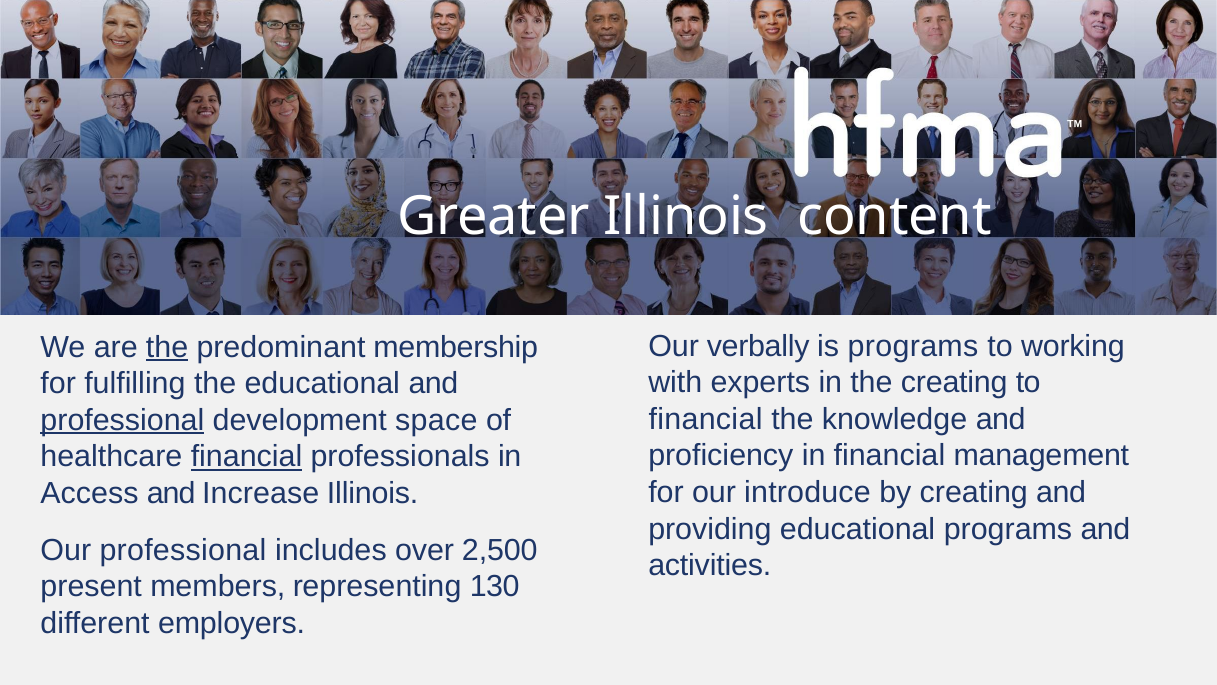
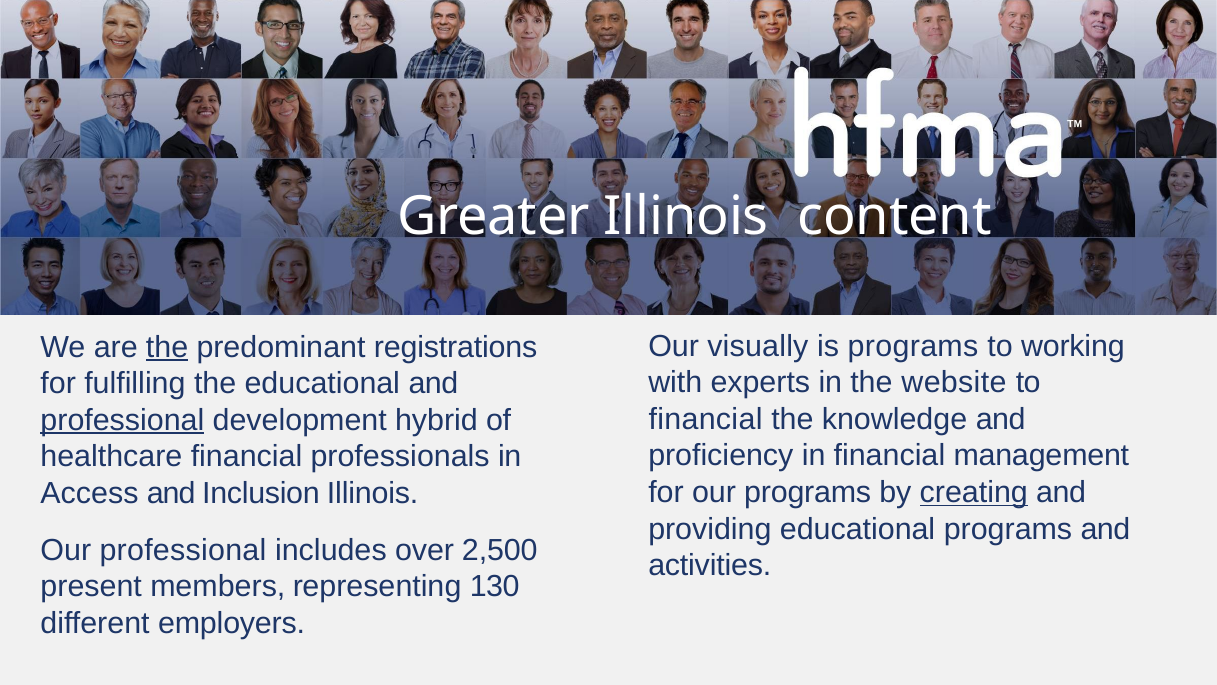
verbally: verbally -> visually (758, 346)
membership: membership -> registrations (456, 347)
the creating: creating -> website (954, 383)
space: space -> hybrid (436, 420)
financial underline: present -> none (247, 456)
our introduce: introduce -> programs (808, 492)
creating underline: none -> present (974, 492)
Increase: Increase -> Inclusion (261, 493)
